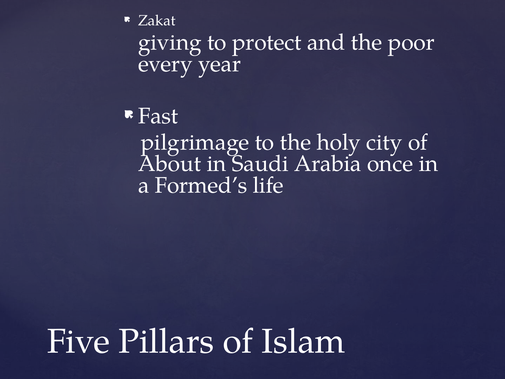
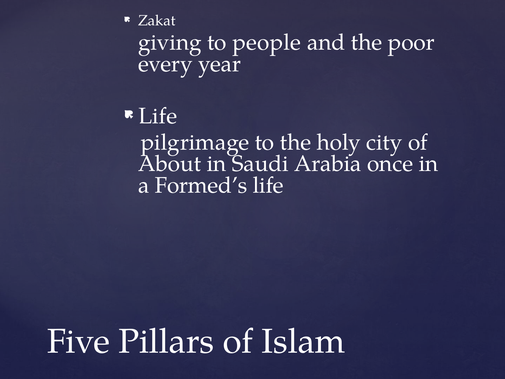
protect: protect -> people (267, 42)
Fast: Fast -> Life (158, 116)
